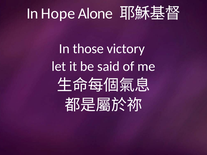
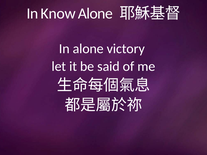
Hope: Hope -> Know (58, 13)
In those: those -> alone (88, 49)
